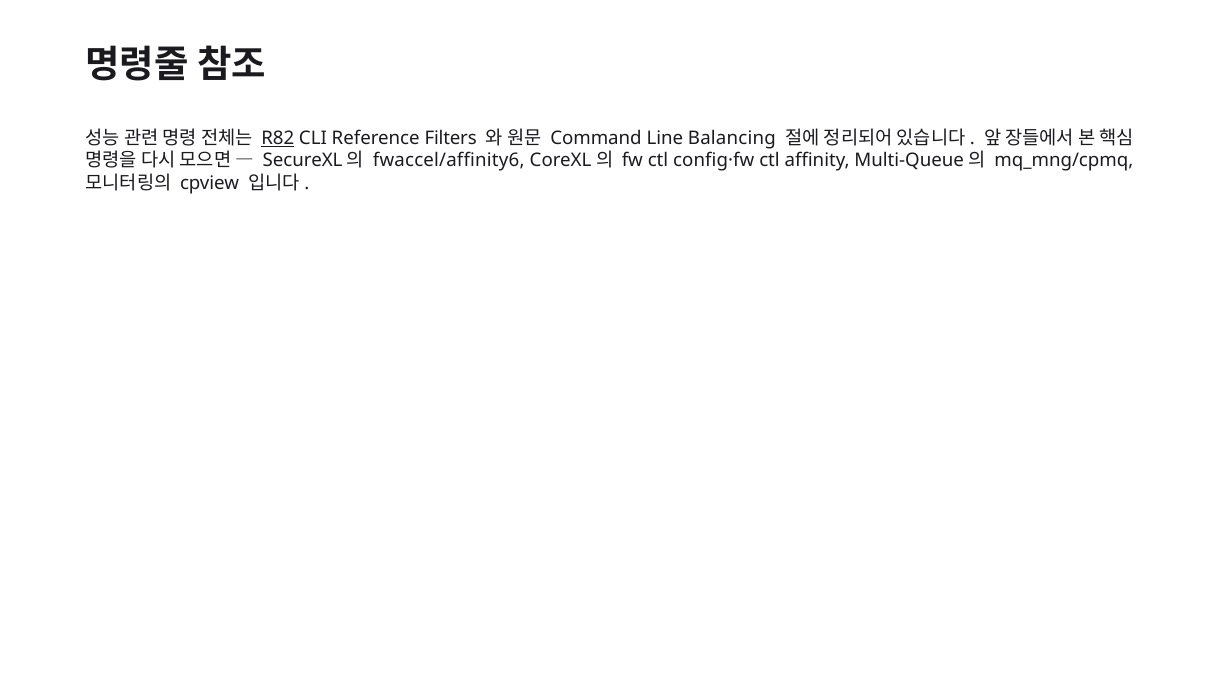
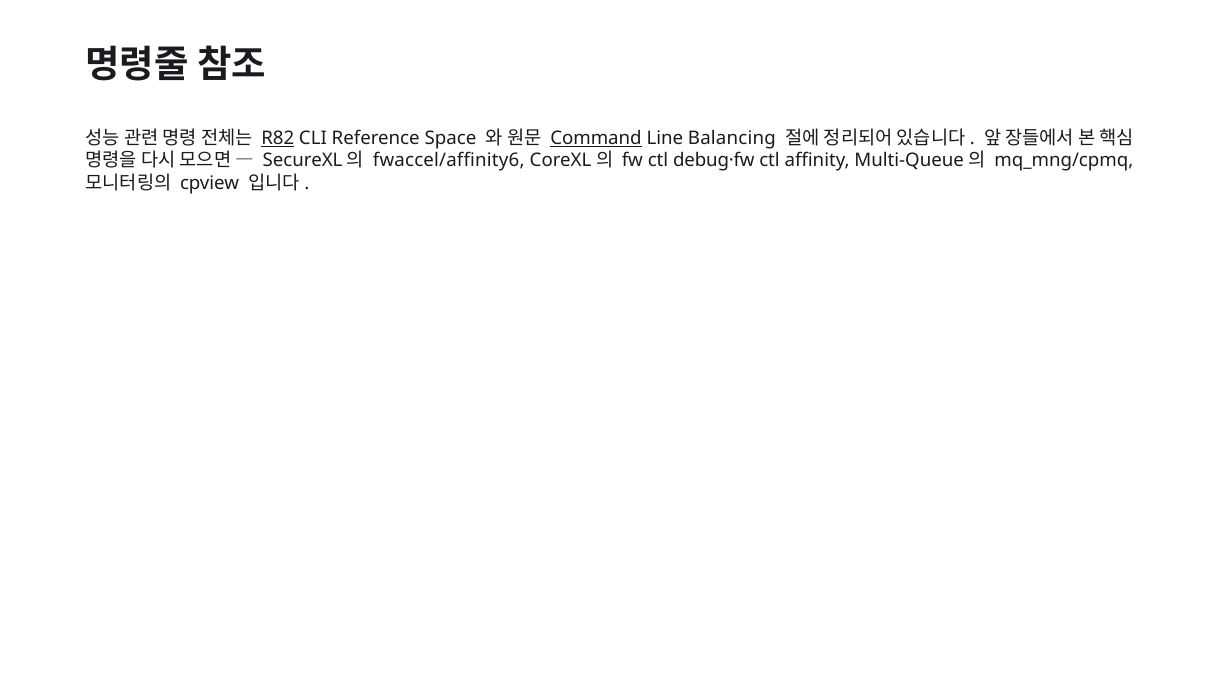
Filters: Filters -> Space (450, 138)
Command underline: none -> present (596, 138)
config·fw: config·fw -> debug·fw (714, 160)
